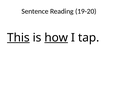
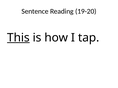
how underline: present -> none (56, 38)
